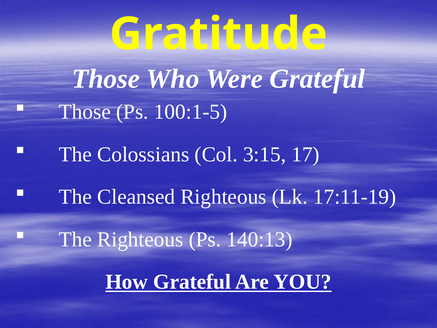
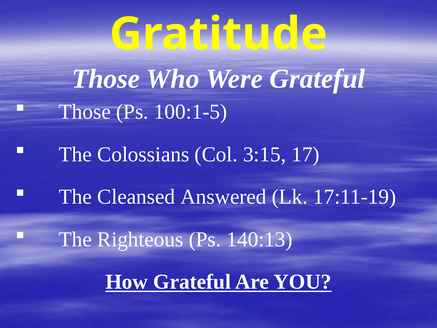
Cleansed Righteous: Righteous -> Answered (224, 197)
